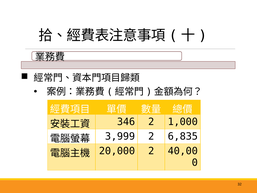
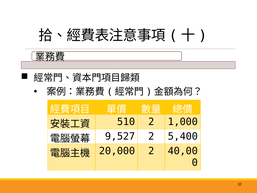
346: 346 -> 510 (126, 122)
3,999: 3,999 -> 9,527 (120, 136)
6,835: 6,835 -> 5,400 (183, 136)
